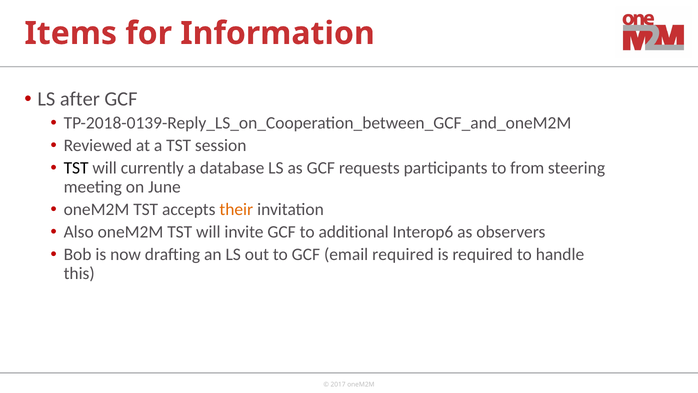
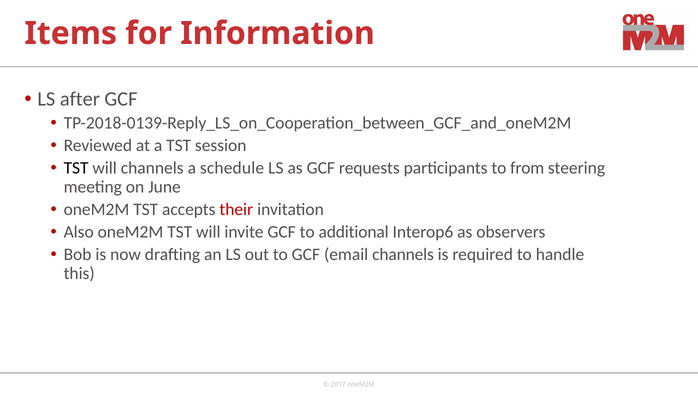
will currently: currently -> channels (152, 168)
database: database -> schedule (232, 168)
their colour: orange -> red (236, 209)
email required: required -> channels (403, 254)
